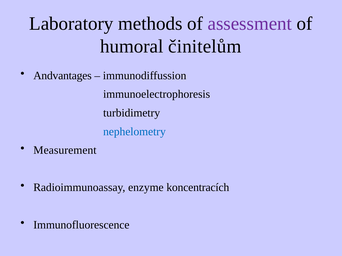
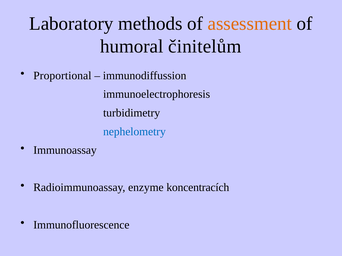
assessment colour: purple -> orange (250, 24)
Andvantages: Andvantages -> Proportional (62, 76)
Measurement: Measurement -> Immunoassay (65, 150)
